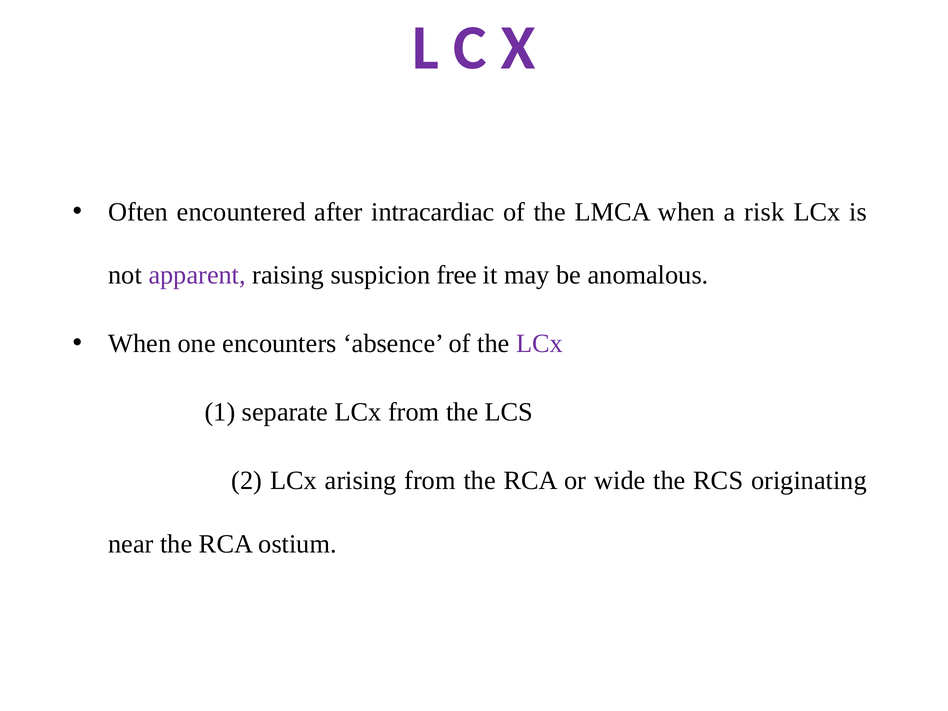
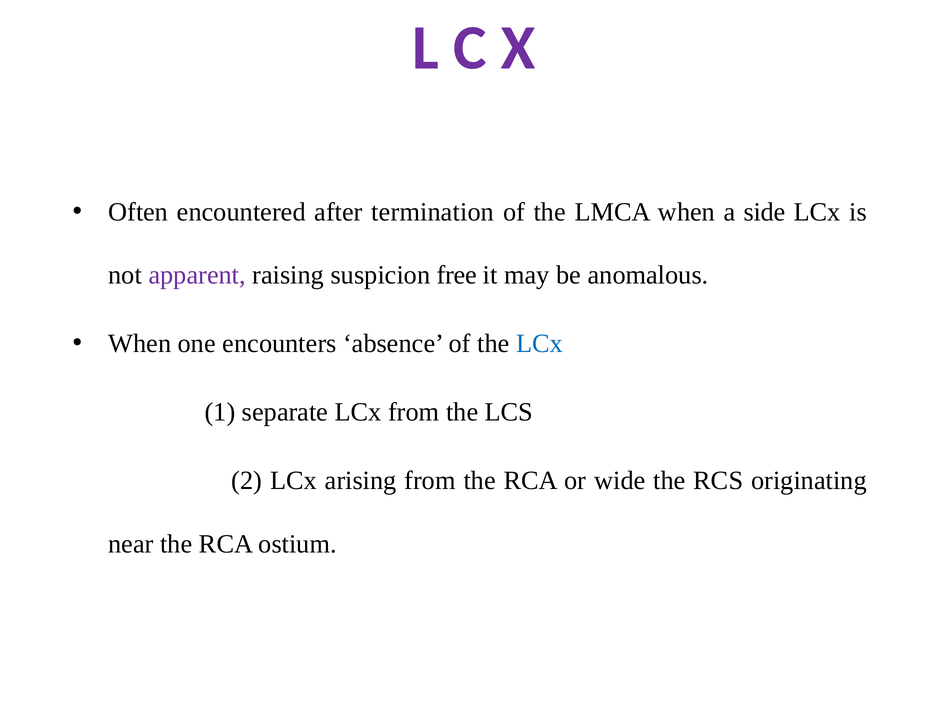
intracardiac: intracardiac -> termination (433, 212)
risk: risk -> side (765, 212)
LCx colour: purple -> blue (540, 344)
